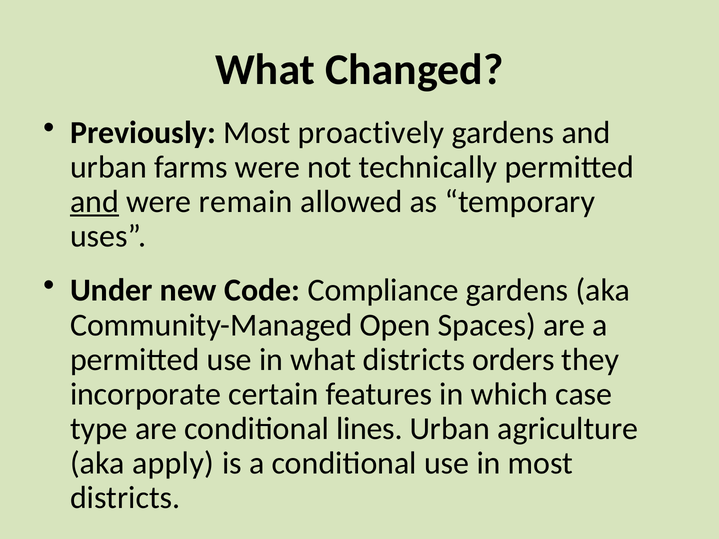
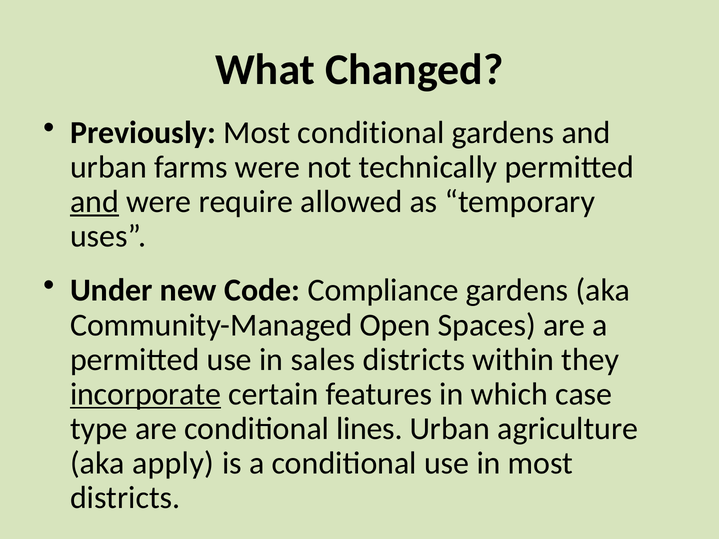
Most proactively: proactively -> conditional (371, 133)
remain: remain -> require (246, 202)
in what: what -> sales (323, 360)
orders: orders -> within (513, 360)
incorporate underline: none -> present (146, 394)
